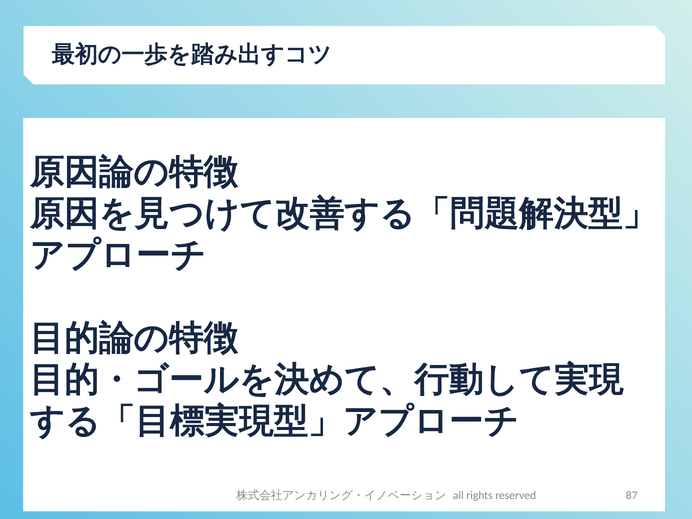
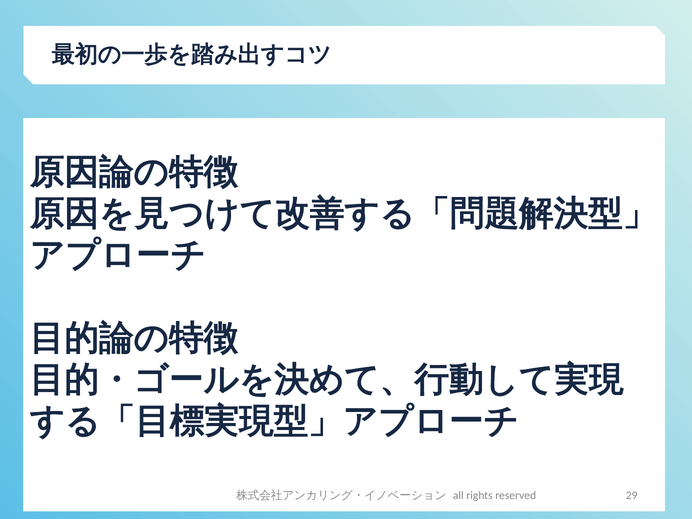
87: 87 -> 29 (632, 496)
